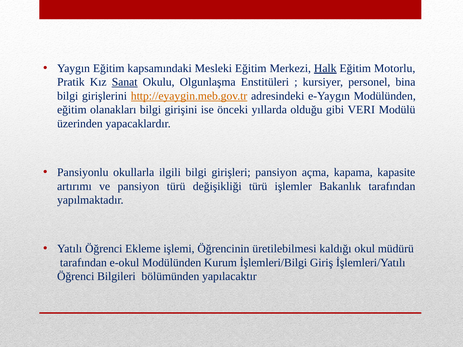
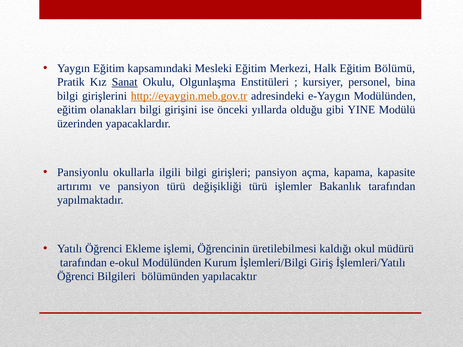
Halk underline: present -> none (325, 68)
Motorlu: Motorlu -> Bölümü (395, 68)
VERI: VERI -> YINE (361, 110)
